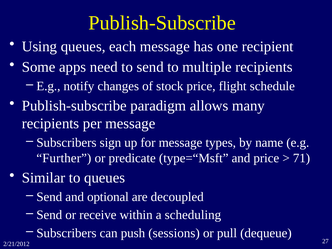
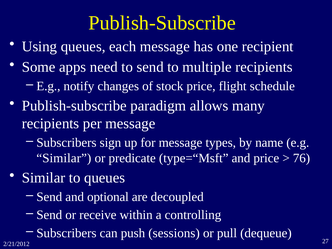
Further: Further -> Similar (64, 158)
71: 71 -> 76 (301, 158)
scheduling: scheduling -> controlling (193, 215)
